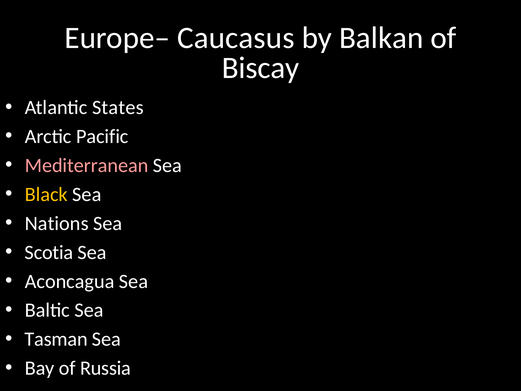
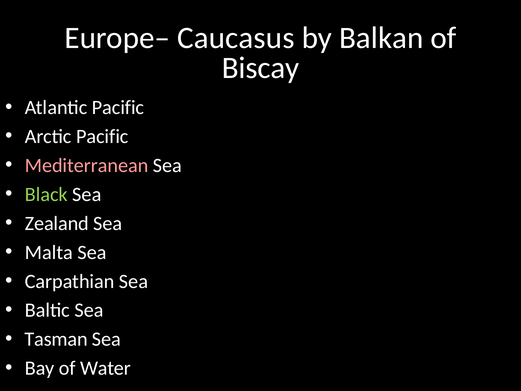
Atlantic States: States -> Pacific (118, 107)
Black colour: yellow -> light green (46, 194)
Nations: Nations -> Zealand (57, 223)
Scotia: Scotia -> Malta (49, 252)
Aconcagua: Aconcagua -> Carpathian (70, 281)
Russia: Russia -> Water (106, 368)
